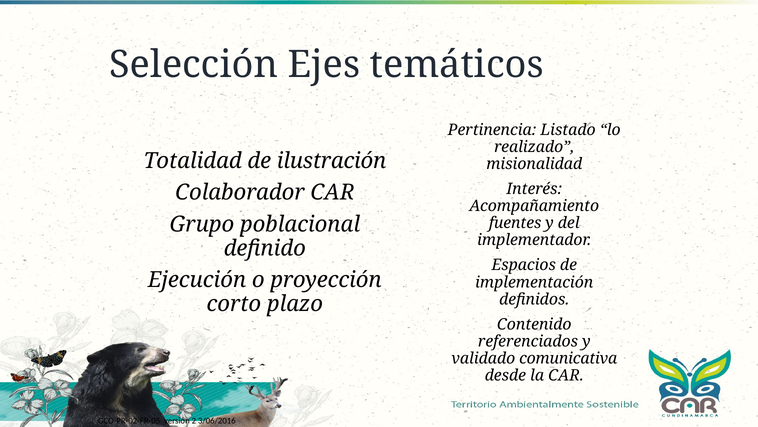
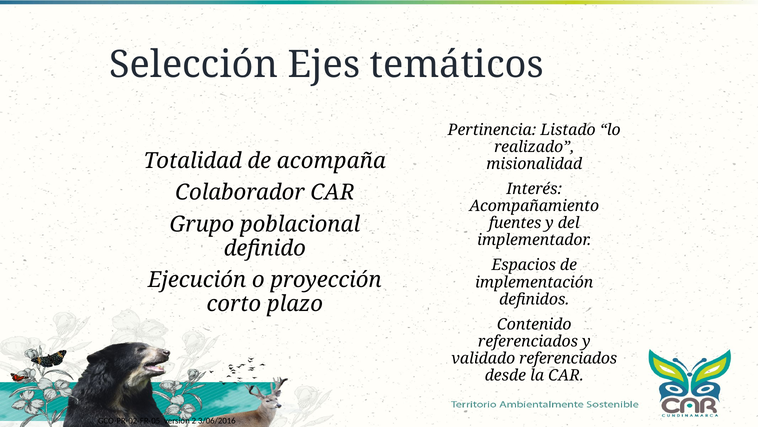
ilustración: ilustración -> acompaña (331, 161)
validado comunicativa: comunicativa -> referenciados (568, 358)
